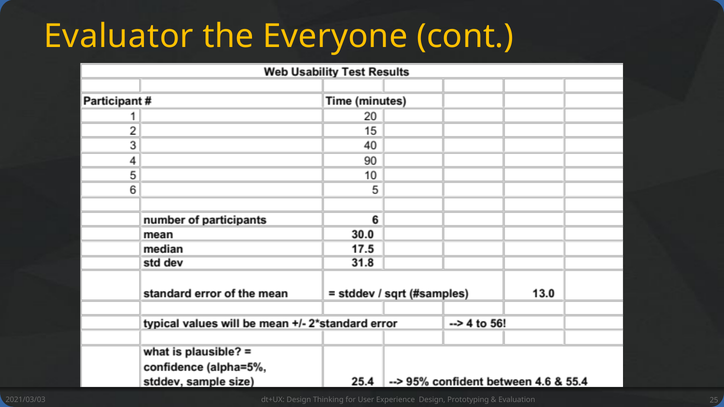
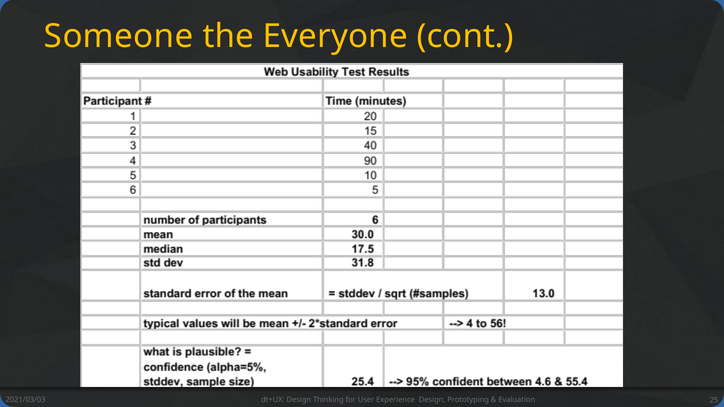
Evaluator: Evaluator -> Someone (119, 36)
